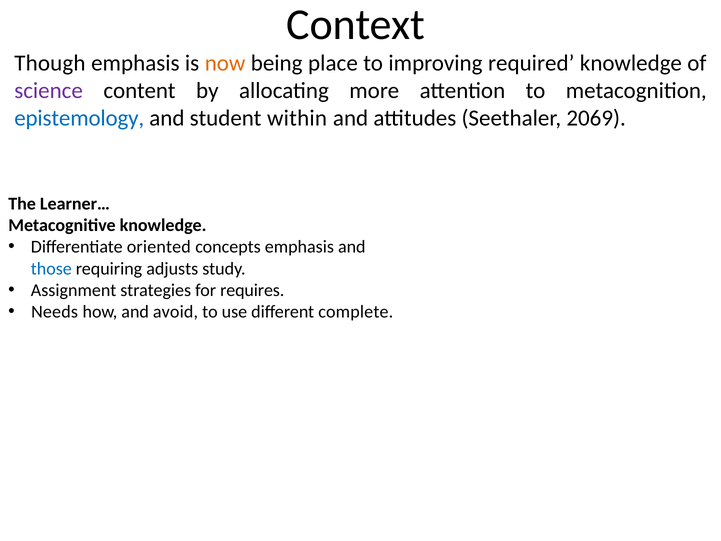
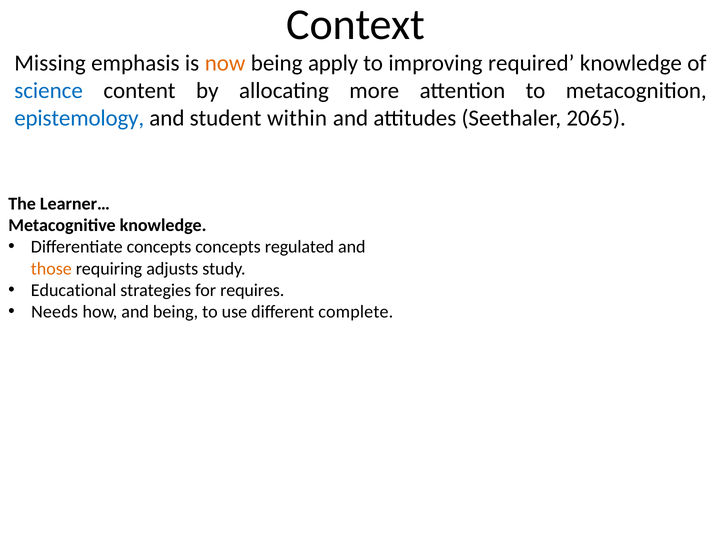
Though: Though -> Missing (50, 63)
place: place -> apply (333, 63)
science colour: purple -> blue (49, 91)
2069: 2069 -> 2065 (596, 118)
Differentiate oriented: oriented -> concepts (159, 247)
concepts emphasis: emphasis -> regulated (299, 247)
those colour: blue -> orange (51, 268)
Assignment: Assignment -> Educational (74, 290)
and avoid: avoid -> being (176, 312)
